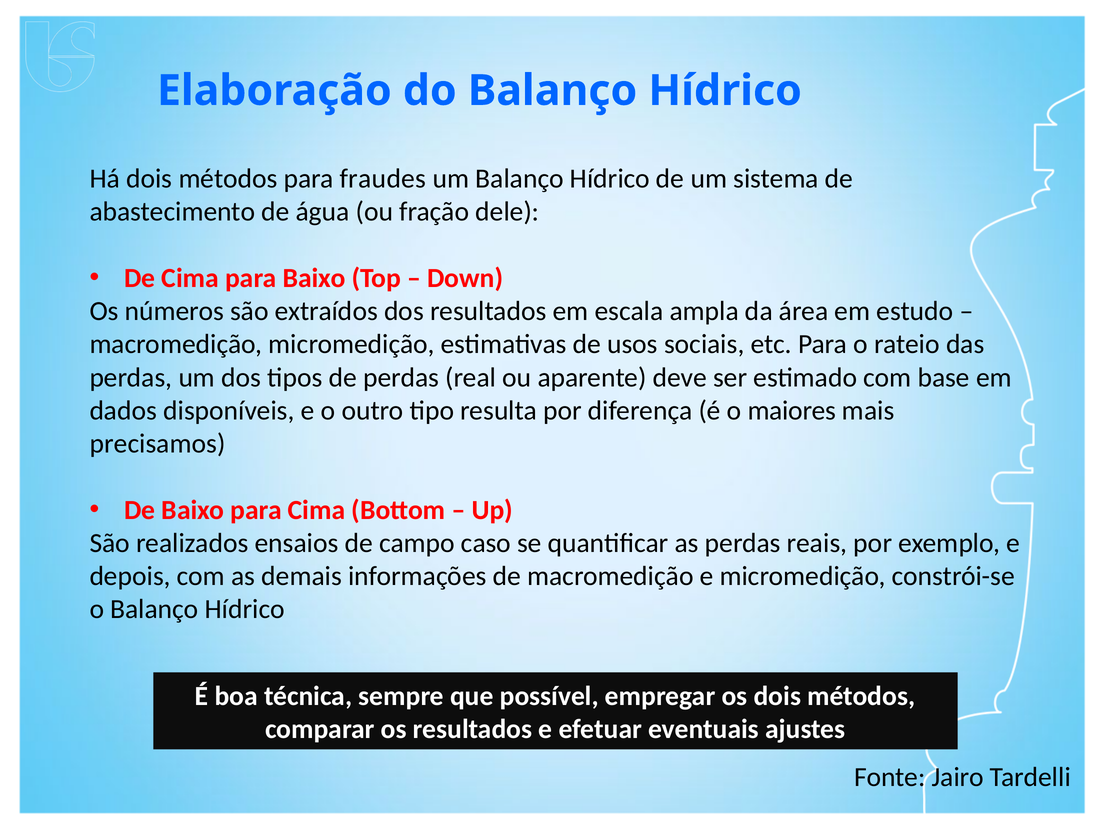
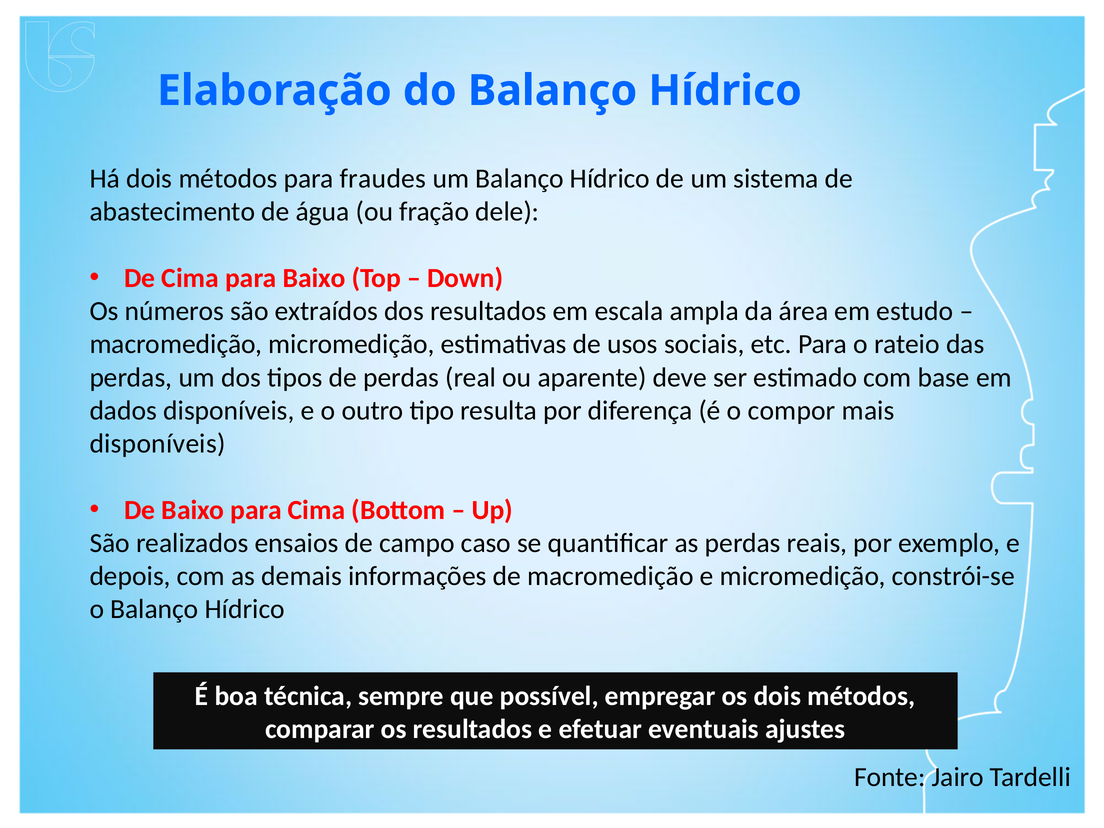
maiores: maiores -> compor (792, 411)
precisamos: precisamos -> disponíveis (158, 444)
